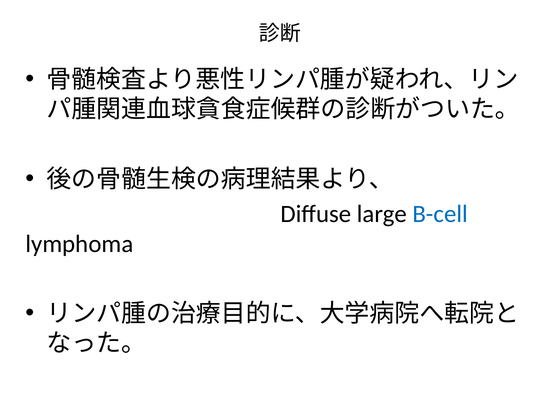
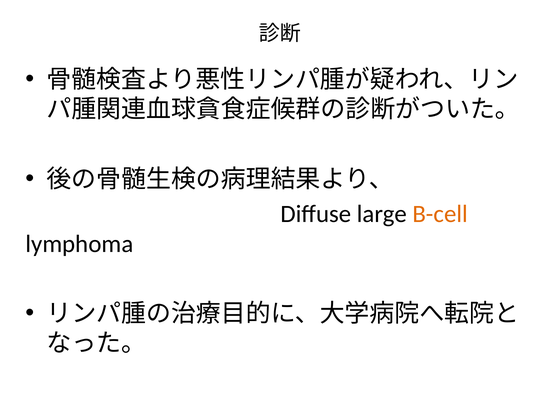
B-cell colour: blue -> orange (440, 214)
